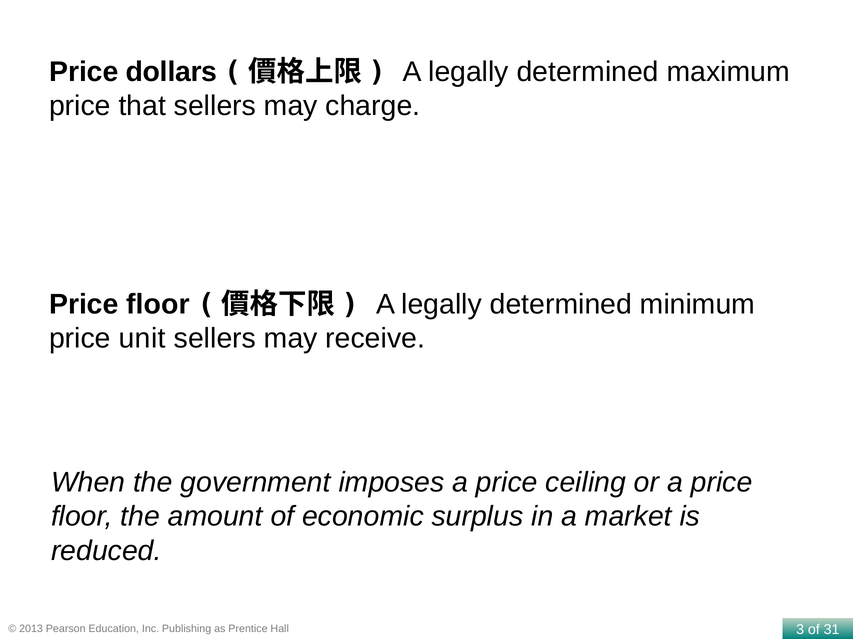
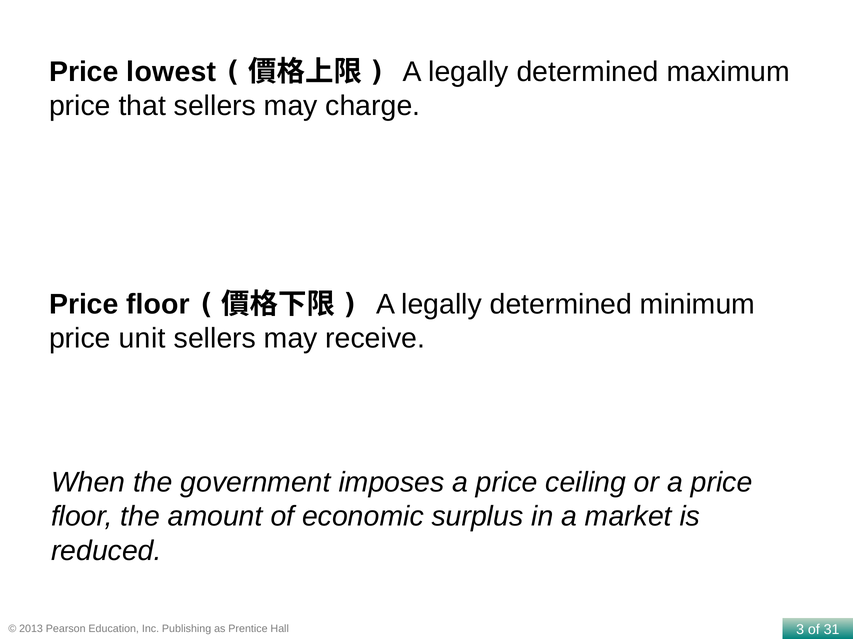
dollars: dollars -> lowest (171, 72)
